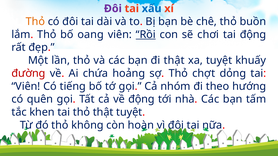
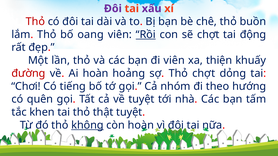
xấu colour: blue -> purple (152, 9)
Thỏ colour: orange -> red (35, 22)
sẽ chơi: chơi -> chợt (208, 35)
đi thật: thật -> viên (174, 61)
xa tuyệt: tuyệt -> thiện (219, 61)
Ai chứa: chứa -> hoàn (96, 74)
Viên: Viên -> Chơi (26, 86)
về động: động -> tuyệt (141, 99)
không underline: none -> present (87, 125)
